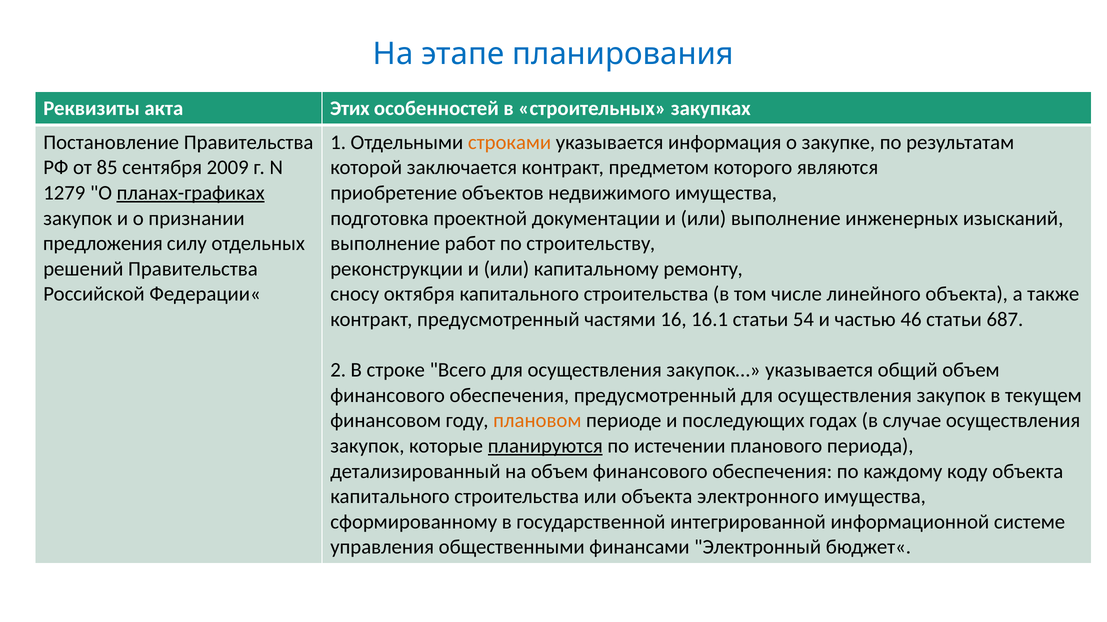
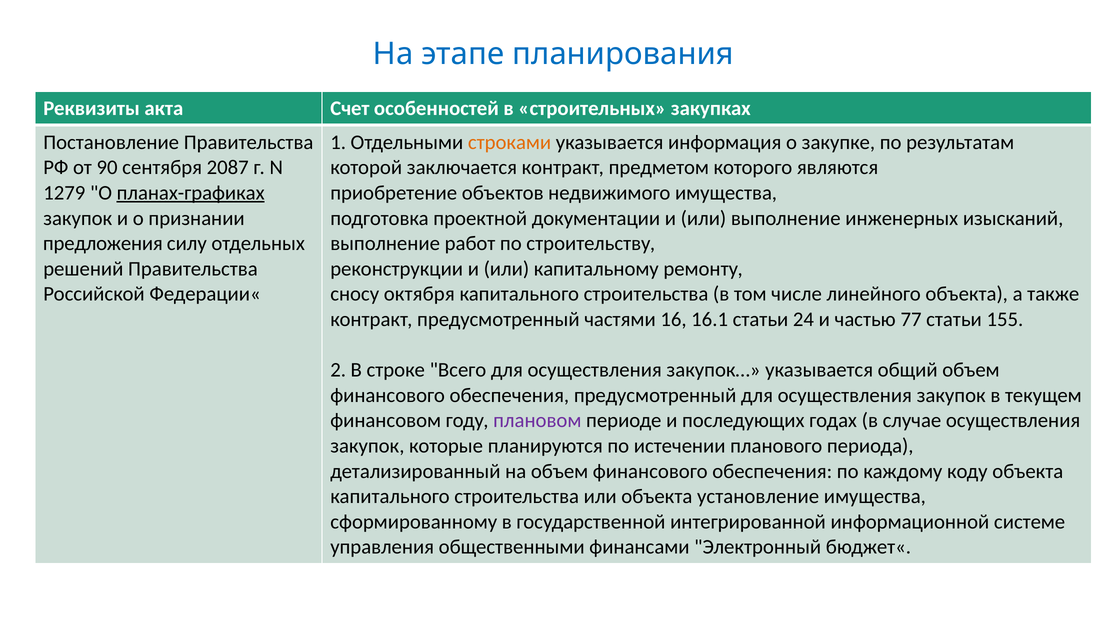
Этих: Этих -> Счет (350, 109)
85: 85 -> 90 (107, 168)
2009: 2009 -> 2087 (228, 168)
54: 54 -> 24 (803, 320)
46: 46 -> 77 (911, 320)
687: 687 -> 155 (1005, 320)
плановом colour: orange -> purple (537, 421)
планируются underline: present -> none (545, 446)
электронного: электронного -> установление (758, 497)
